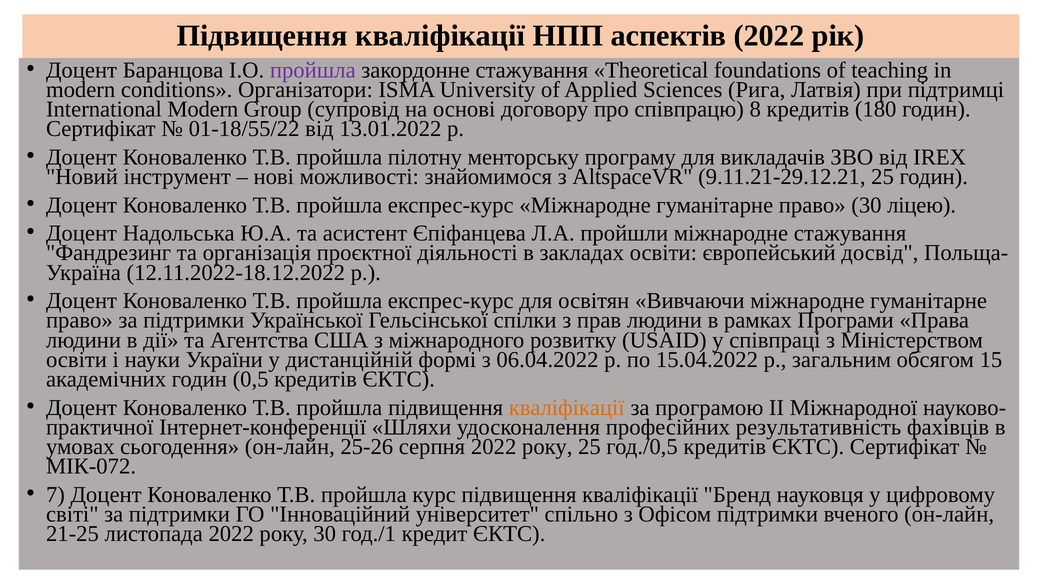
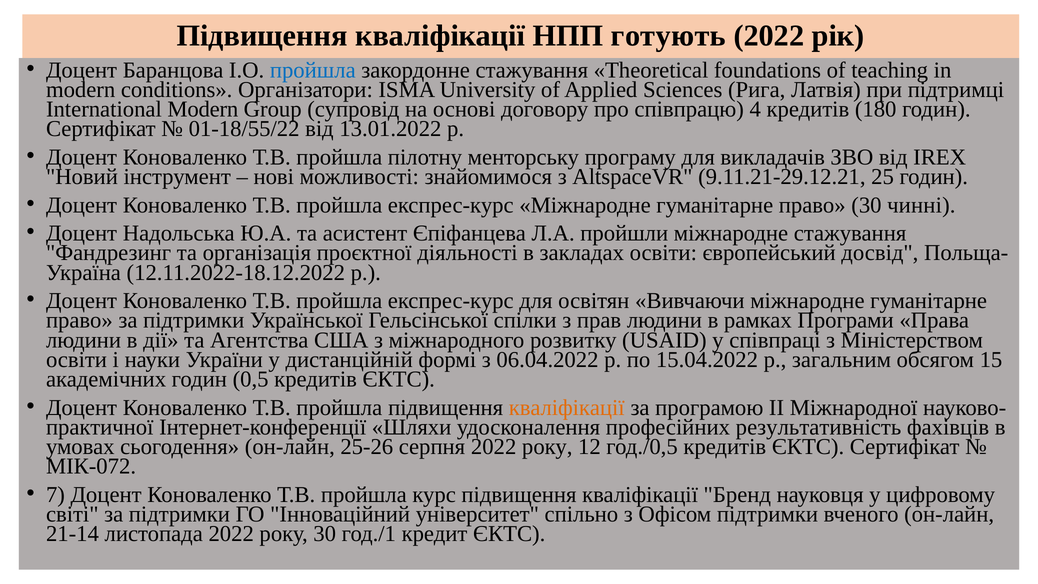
аспектів: аспектів -> готують (668, 36)
пройшла colour: purple -> blue (313, 70)
8: 8 -> 4 (755, 109)
ліцею: ліцею -> чинні (921, 205)
року 25: 25 -> 12 (589, 447)
21-25: 21-25 -> 21-14 (72, 534)
